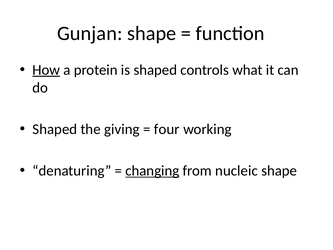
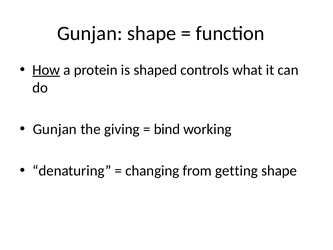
Shaped: Shaped -> Gunjan (55, 129)
four: four -> bind (167, 129)
changing underline: present -> none (152, 171)
nucleic: nucleic -> getting (237, 171)
